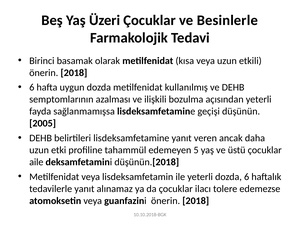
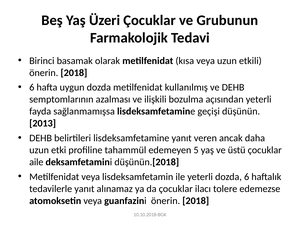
Besinlerle: Besinlerle -> Grubunun (227, 20)
2005: 2005 -> 2013 (43, 123)
